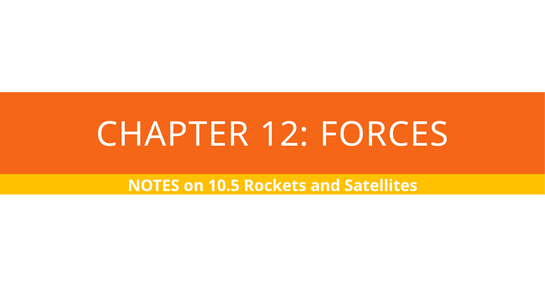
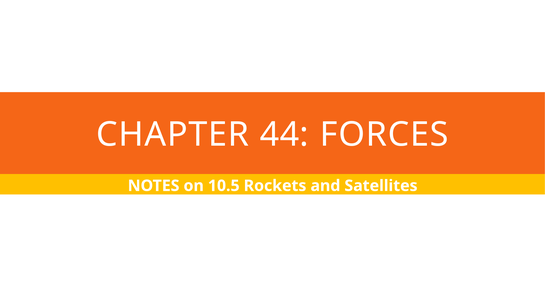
12: 12 -> 44 (284, 134)
